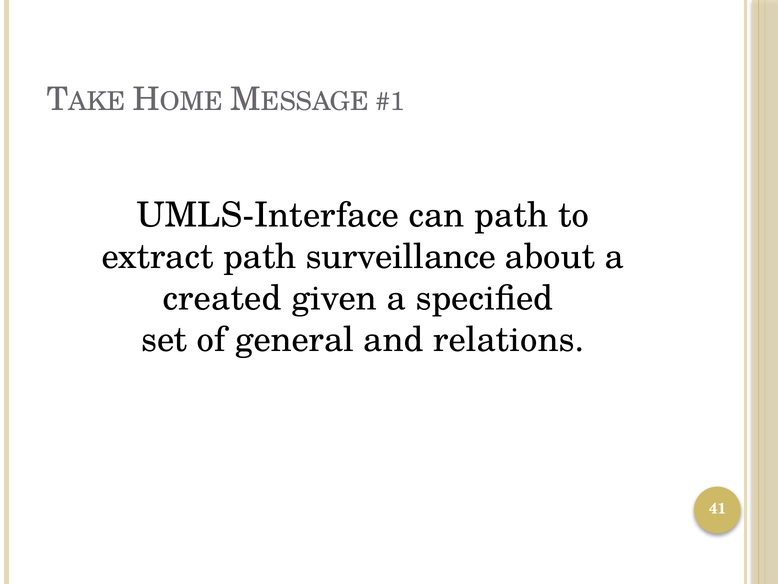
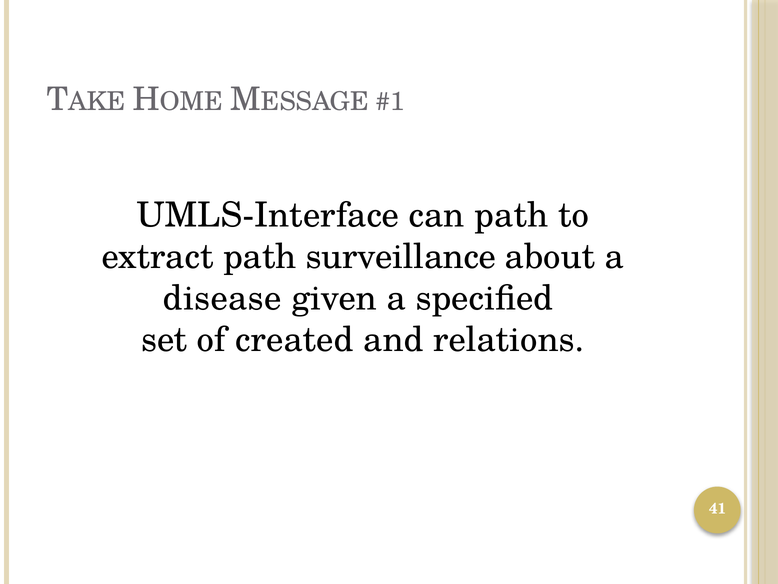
created: created -> disease (222, 298)
general: general -> created (295, 339)
